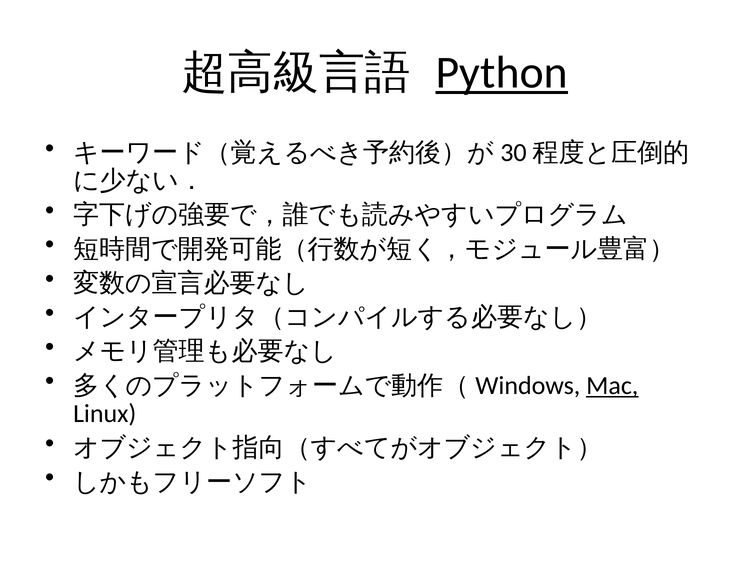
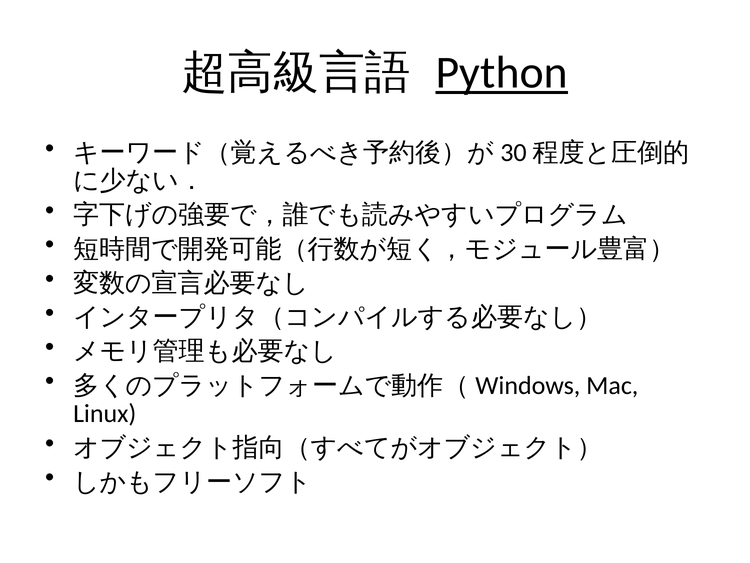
Mac underline: present -> none (612, 385)
